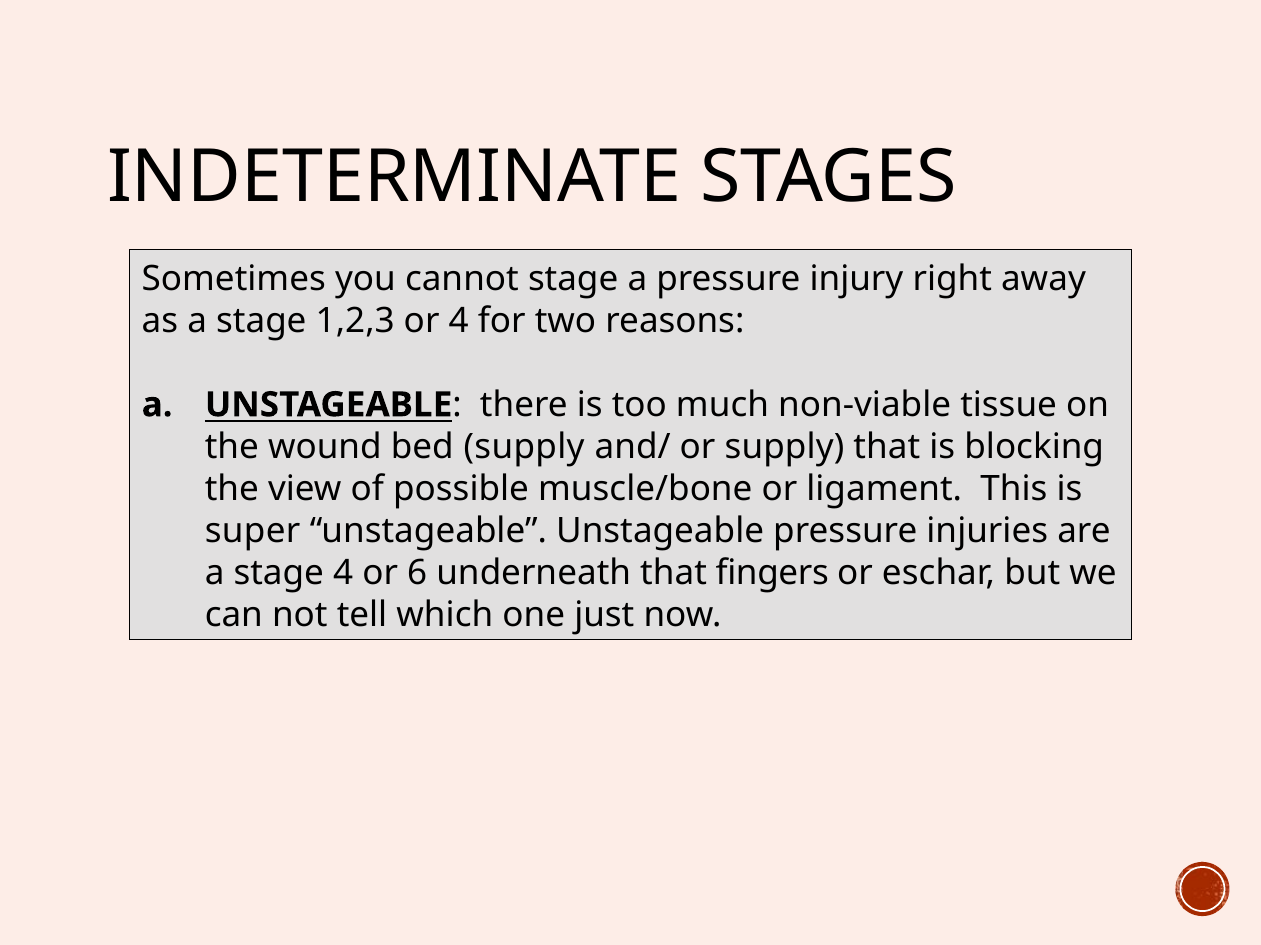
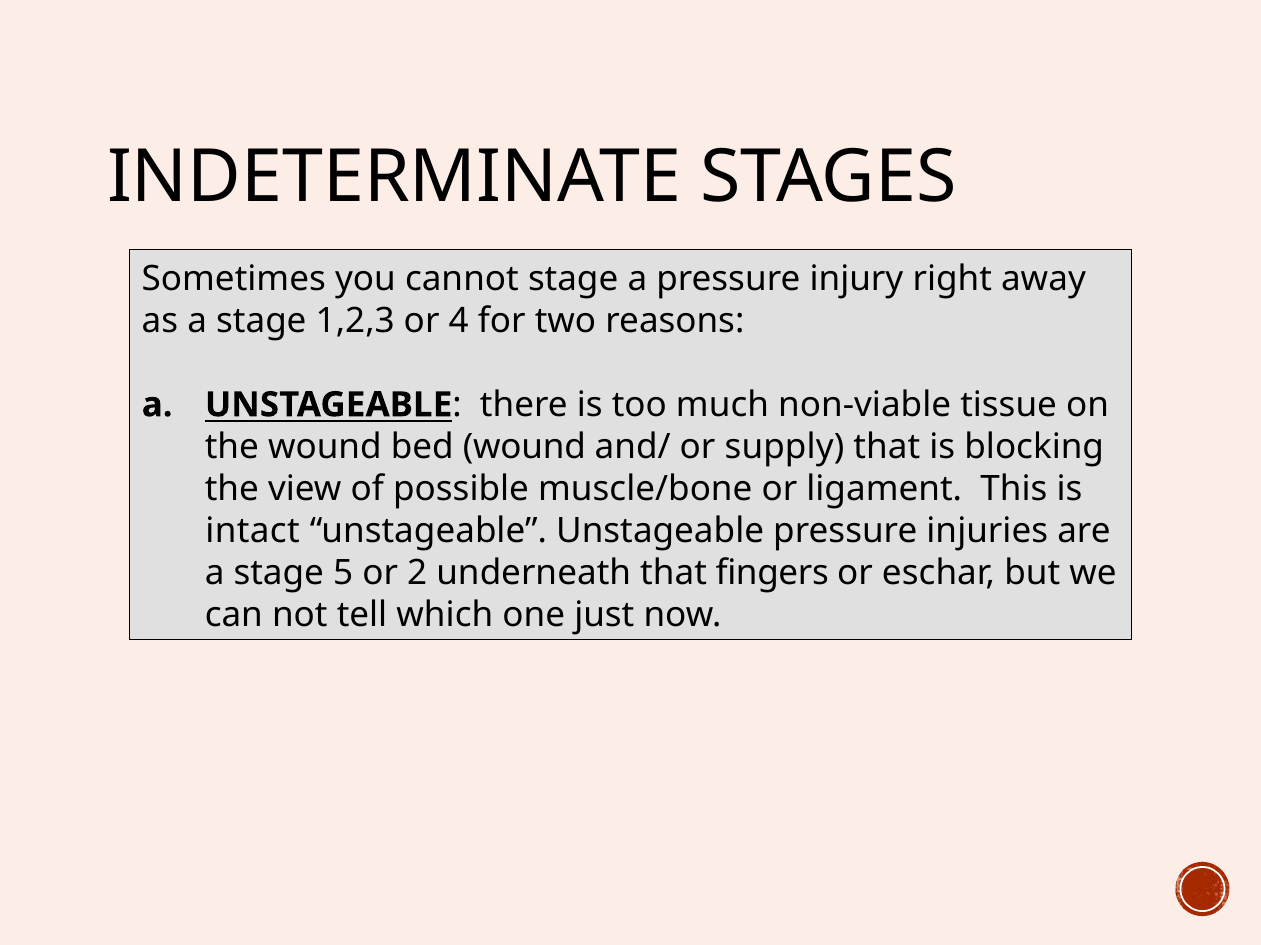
bed supply: supply -> wound (524, 447)
super: super -> intact (253, 531)
stage 4: 4 -> 5 (343, 573)
6: 6 -> 2 (417, 573)
